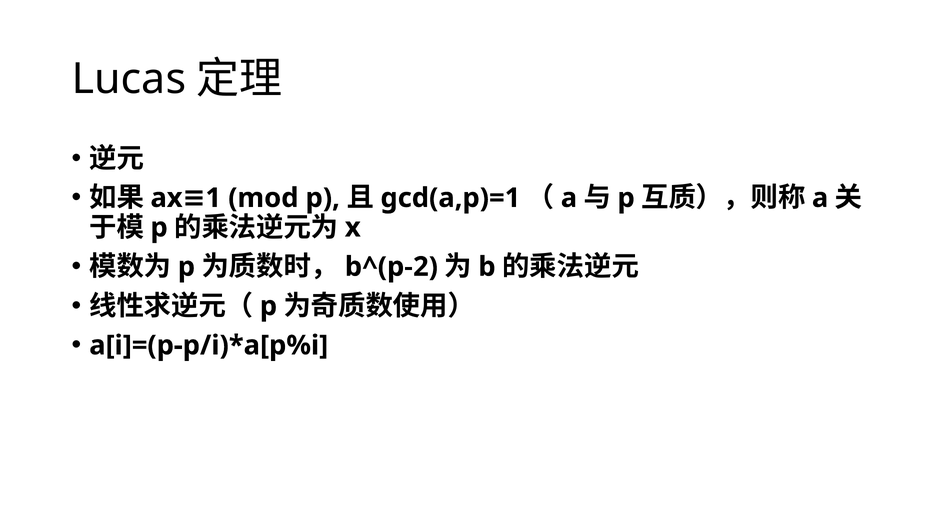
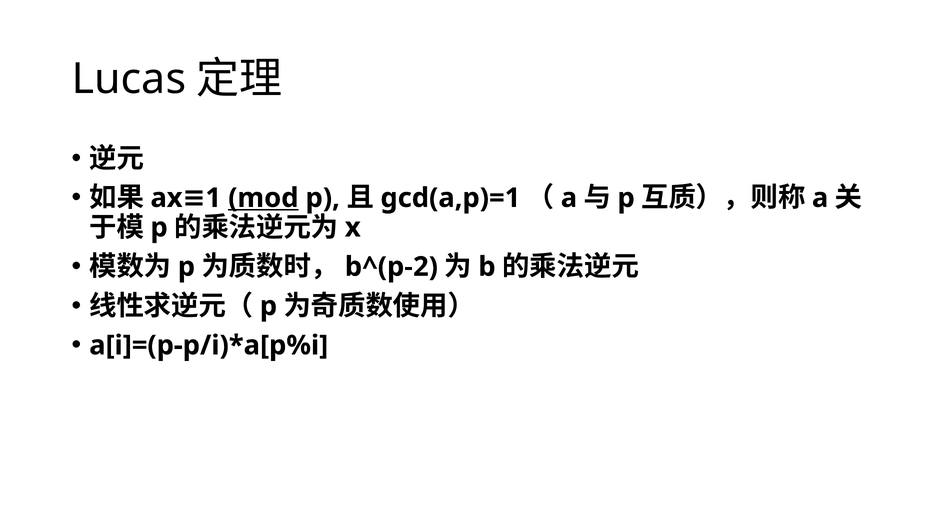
mod underline: none -> present (263, 198)
